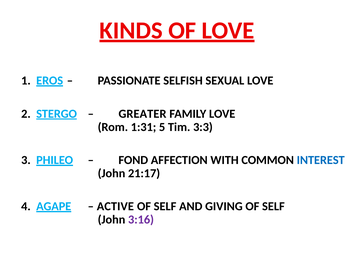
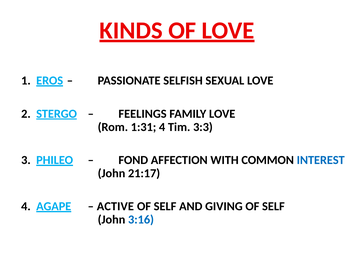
GREATER: GREATER -> FEELINGS (143, 114)
1:31 5: 5 -> 4 (162, 127)
3:16 colour: purple -> blue (141, 220)
